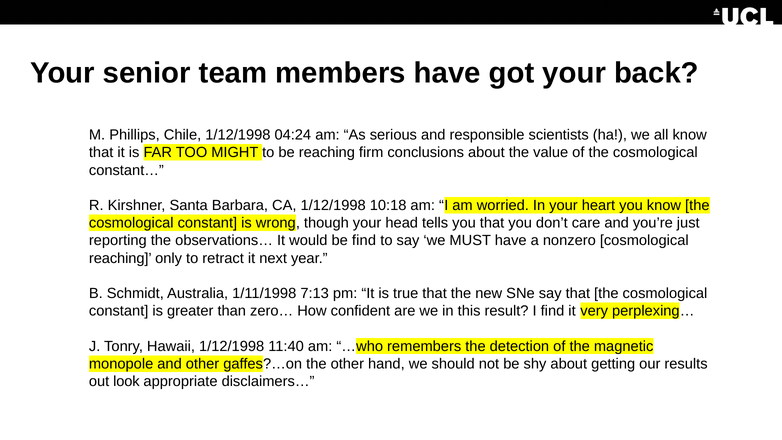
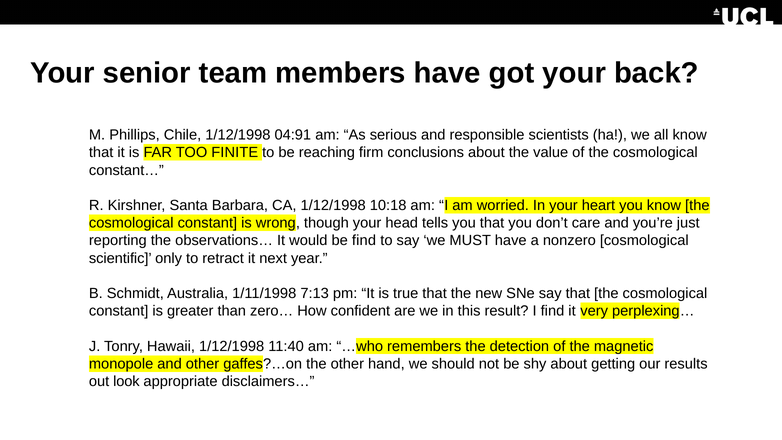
04:24: 04:24 -> 04:91 (293, 135)
MIGHT: MIGHT -> FINITE (235, 153)
reaching: reaching -> scientific (120, 258)
